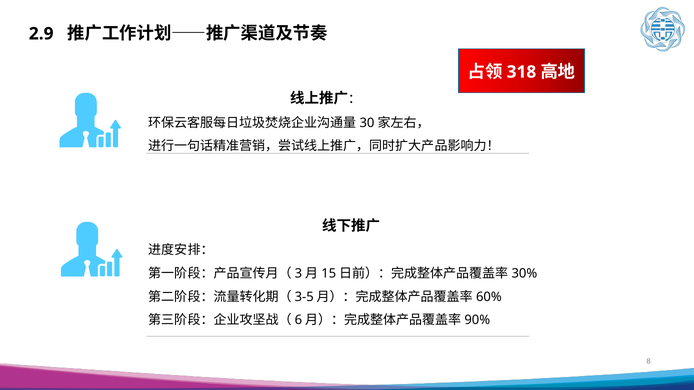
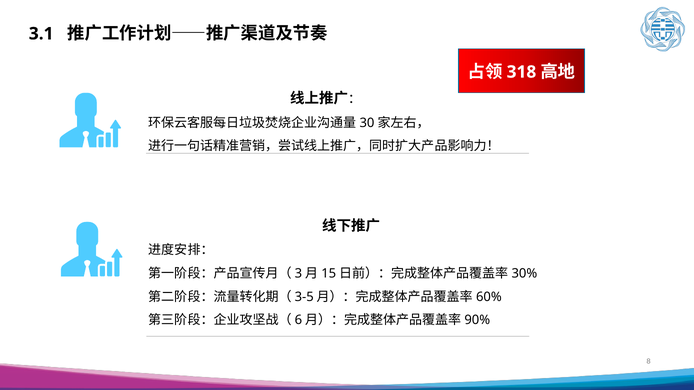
2.9: 2.9 -> 3.1 (41, 34)
